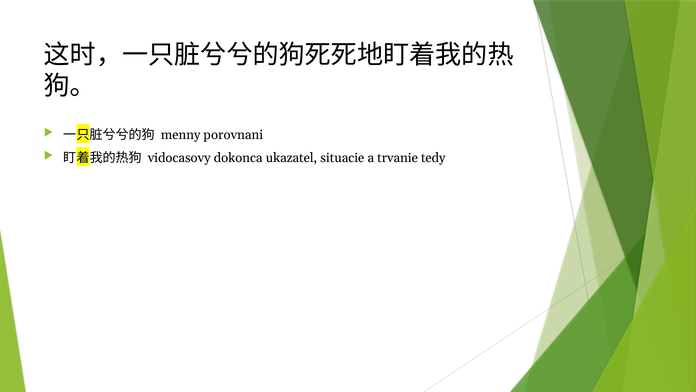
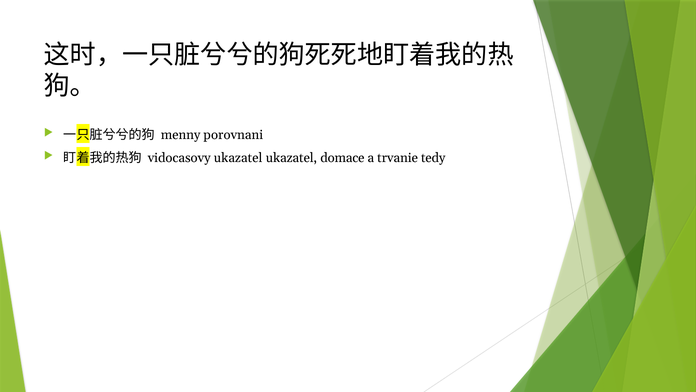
vidocasovy dokonca: dokonca -> ukazatel (238, 158)
situacie: situacie -> domace (342, 158)
